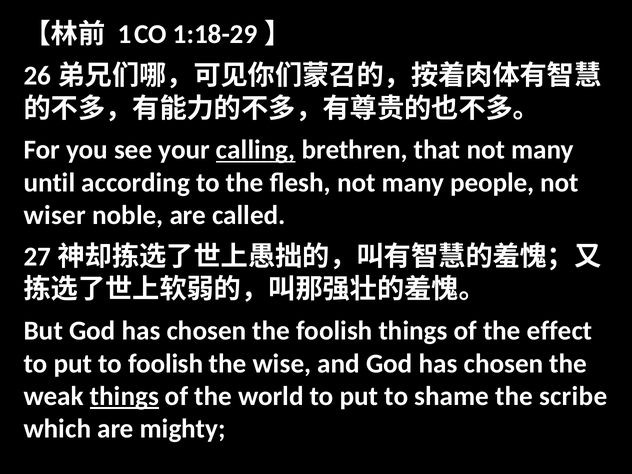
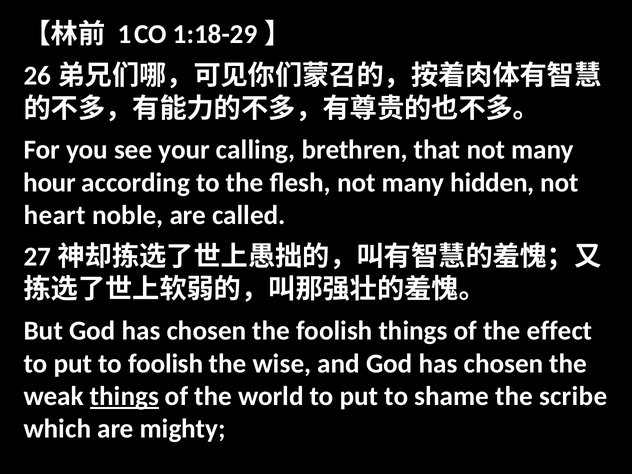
calling underline: present -> none (256, 150)
until: until -> hour (50, 183)
people: people -> hidden (492, 183)
wiser: wiser -> heart (55, 215)
